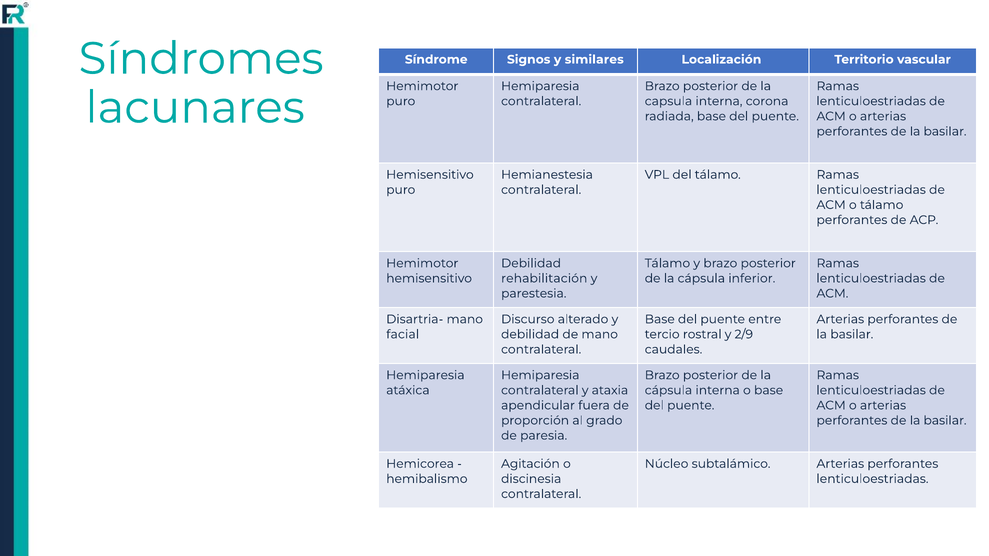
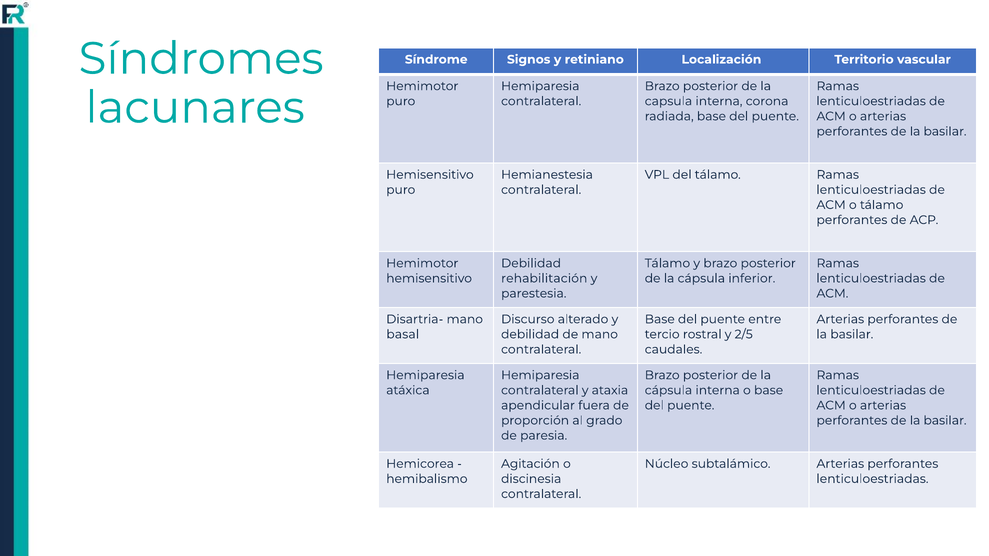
similares: similares -> retiniano (594, 60)
facial: facial -> basal (403, 334)
2/9: 2/9 -> 2/5 (744, 334)
